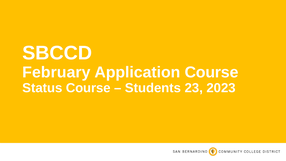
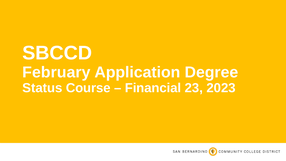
Application Course: Course -> Degree (211, 72)
Students: Students -> Financial (153, 88)
